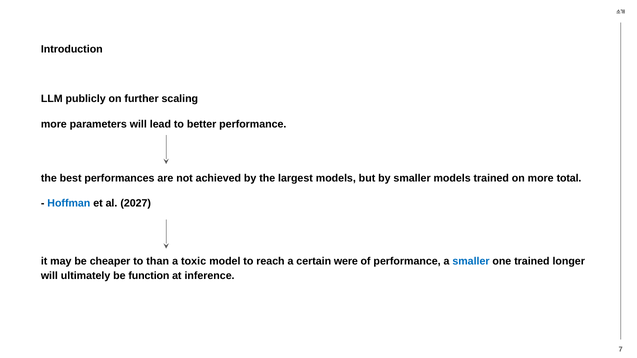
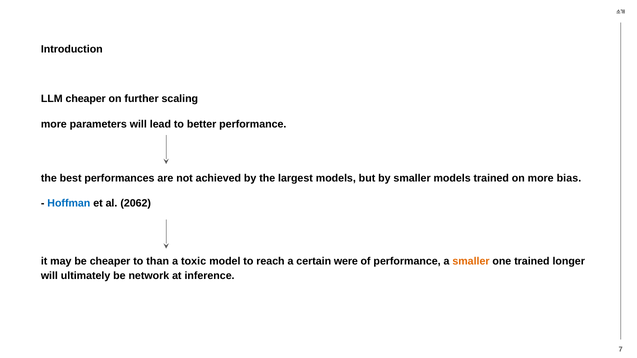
LLM publicly: publicly -> cheaper (86, 99)
total: total -> bias (569, 178)
2027: 2027 -> 2062 (136, 203)
smaller colour: blue -> orange (471, 261)
function: function -> network (149, 276)
